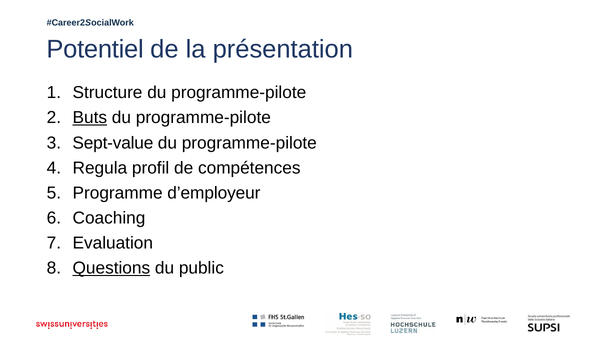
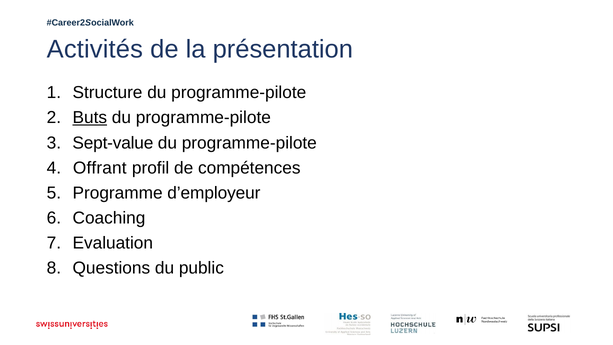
Potentiel: Potentiel -> Activités (95, 49)
Regula: Regula -> Offrant (100, 168)
Questions underline: present -> none (111, 268)
